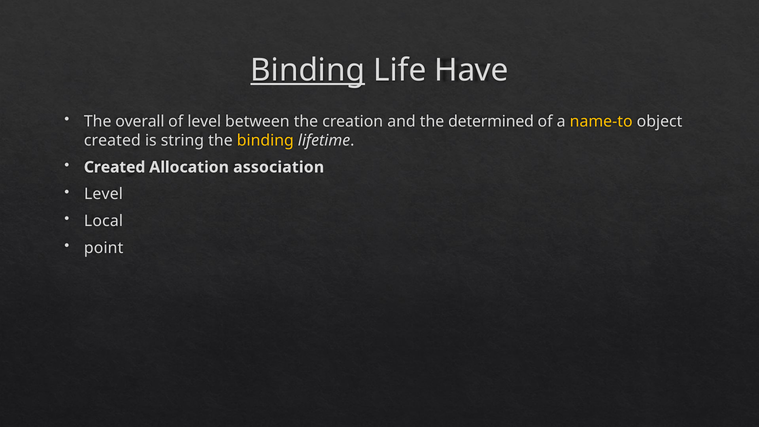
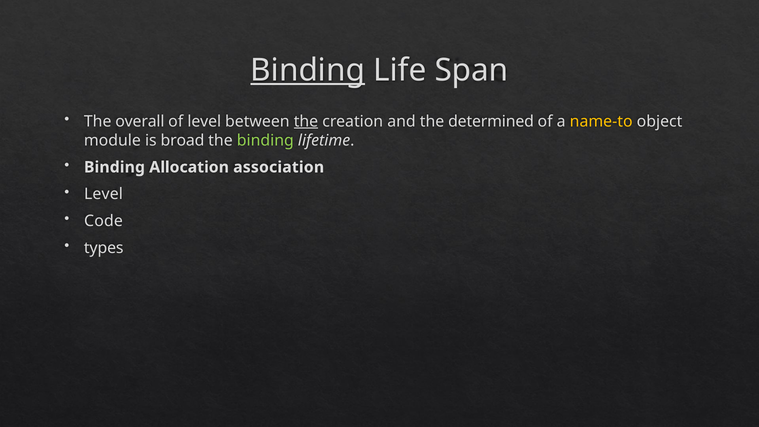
Have: Have -> Span (471, 70)
the underline: none -> present (306, 121)
created: created -> module (112, 140)
string: string -> broad (183, 140)
binding colour: yellow -> light green (265, 140)
Created: Created -> Binding (114, 167)
Local: Local -> Code (103, 221)
point: point -> types (104, 248)
